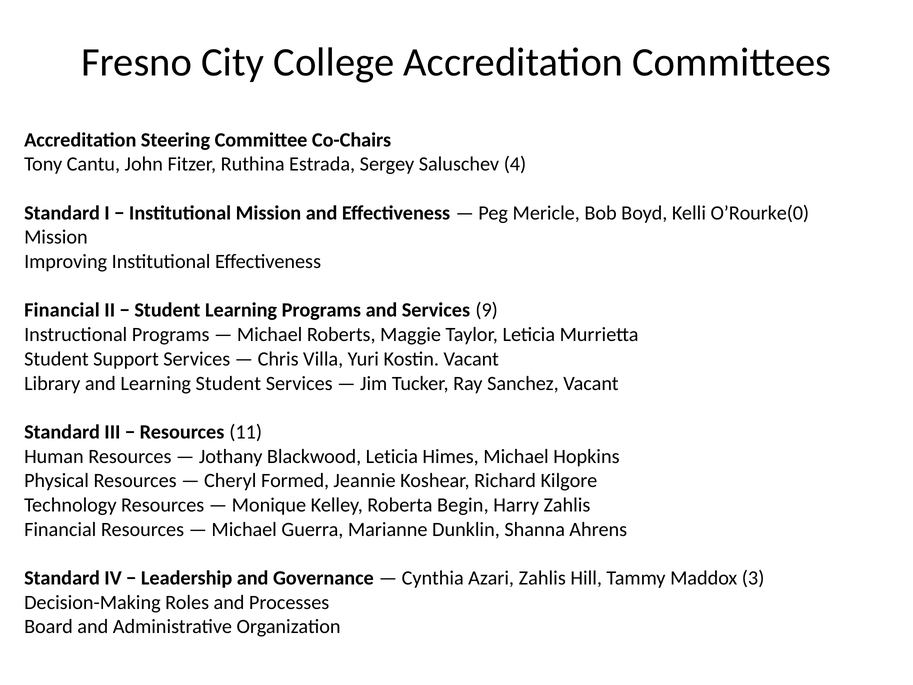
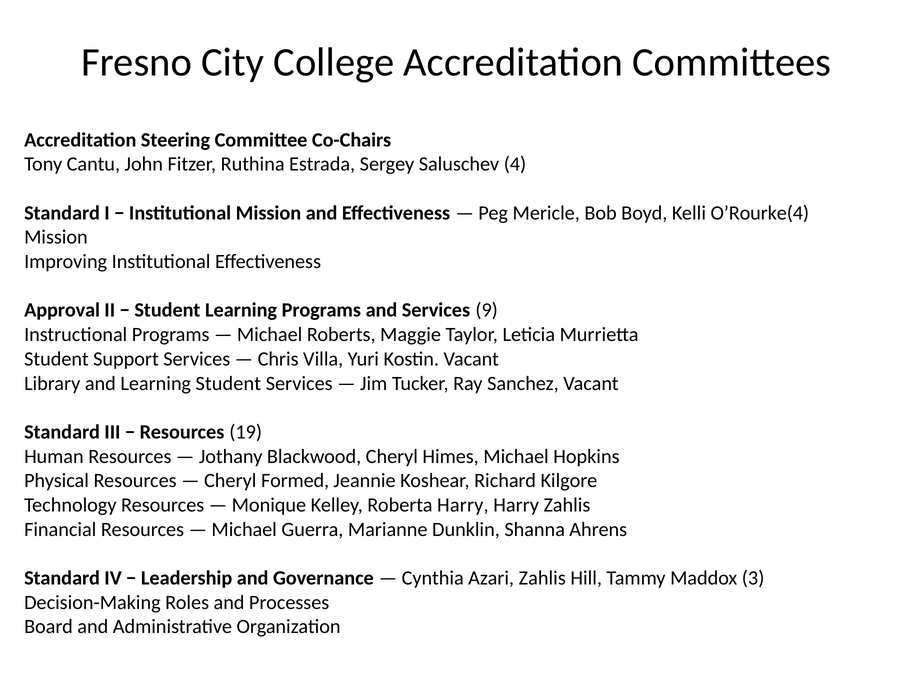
O’Rourke(0: O’Rourke(0 -> O’Rourke(4 (760, 213)
Financial: Financial -> Approval (62, 310)
11: 11 -> 19 (246, 432)
Blackwood Leticia: Leticia -> Cheryl (392, 456)
Roberta Begin: Begin -> Harry (463, 505)
